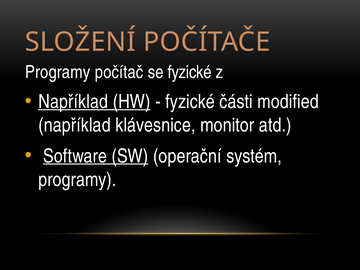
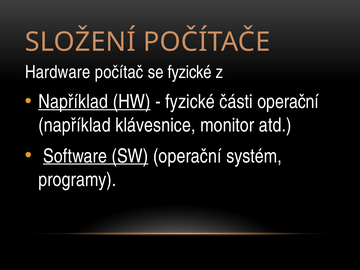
Programy: Programy -> Hardware (58, 72)
části modified: modified -> operační (288, 102)
